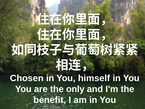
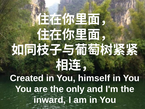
Chosen: Chosen -> Created (27, 78)
benefit: benefit -> inward (50, 100)
